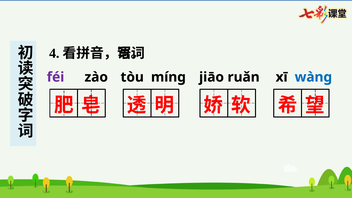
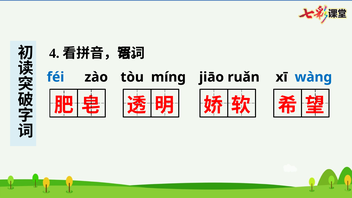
féi colour: purple -> blue (56, 77)
